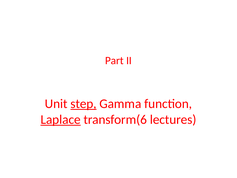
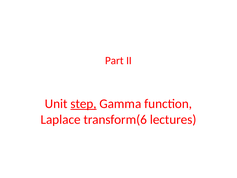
Laplace underline: present -> none (61, 119)
